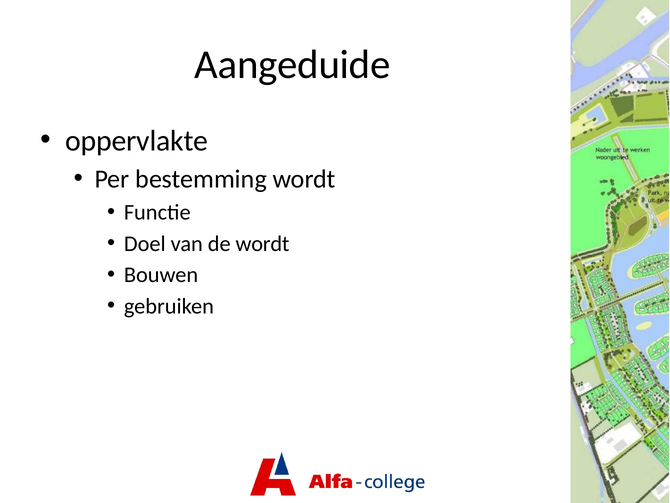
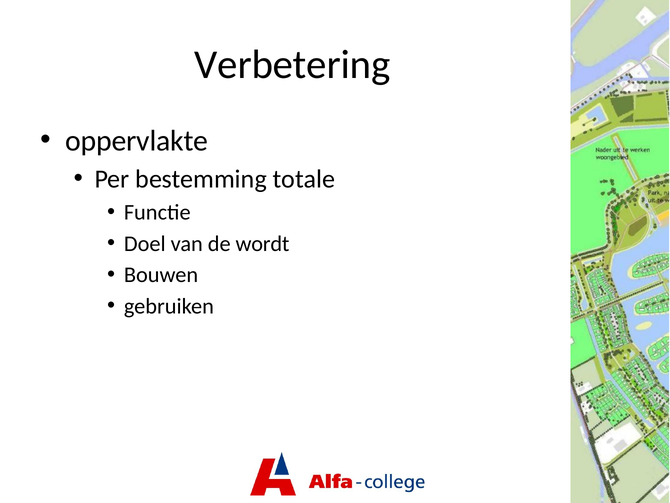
Aangeduide: Aangeduide -> Verbetering (292, 65)
bestemming wordt: wordt -> totale (304, 179)
